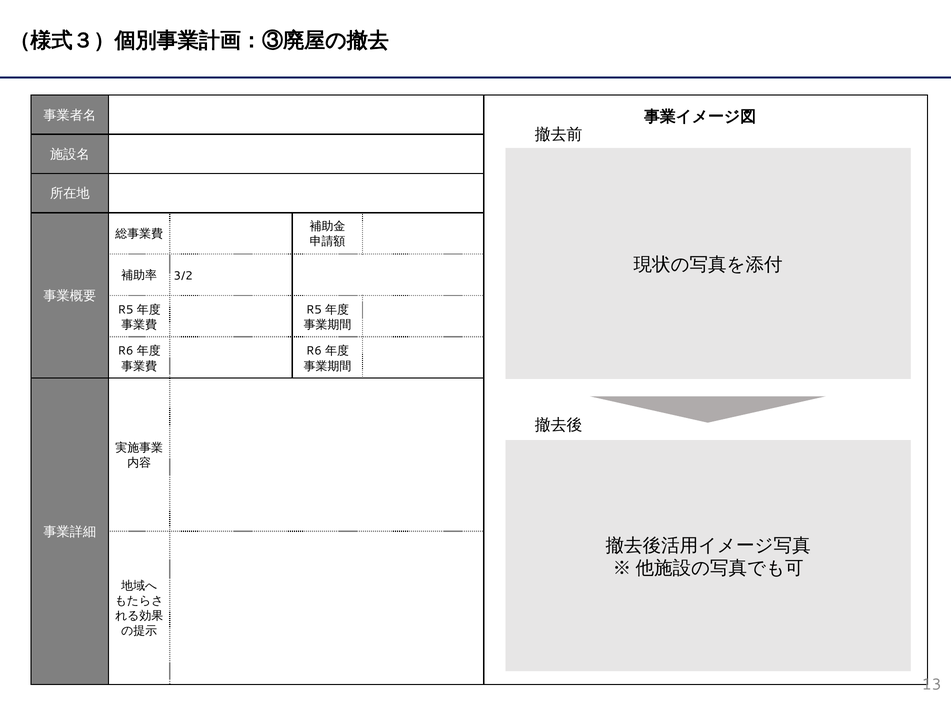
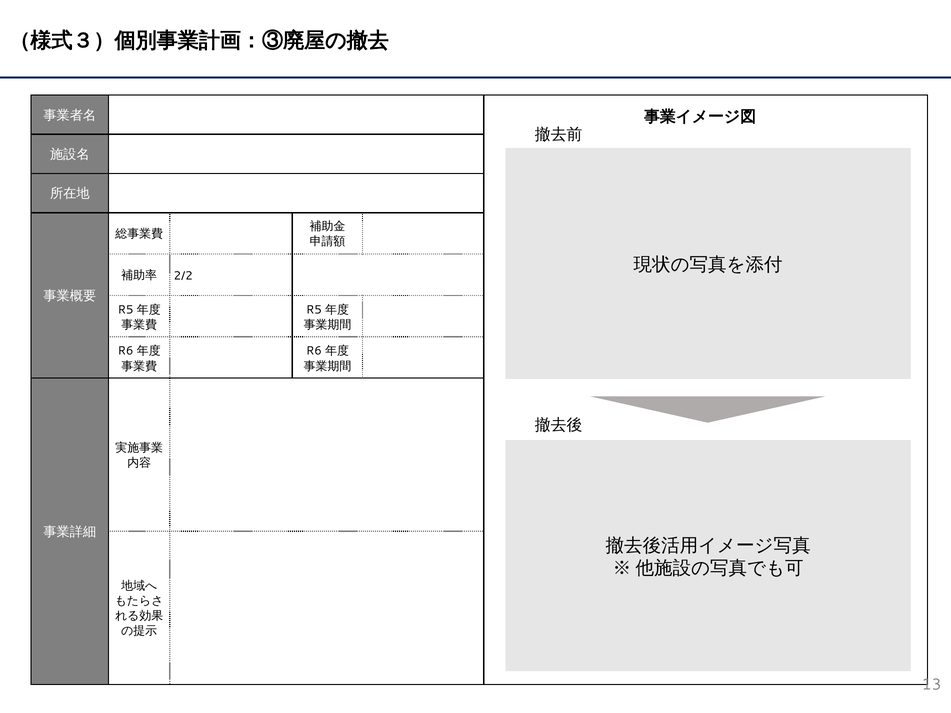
3/2: 3/2 -> 2/2 (183, 276)
